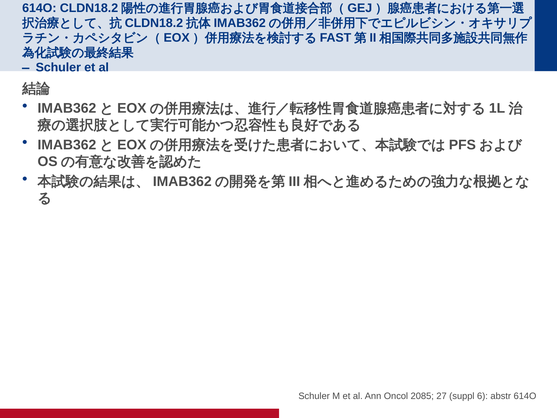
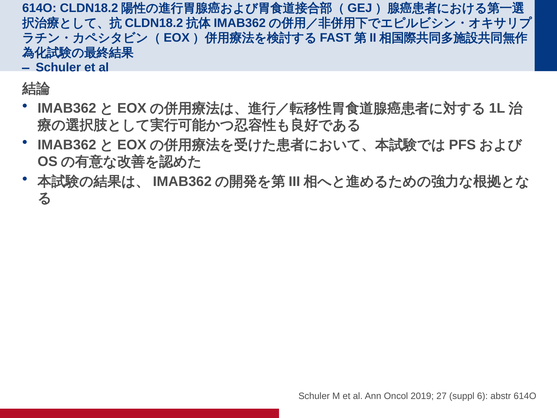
2085: 2085 -> 2019 (422, 396)
